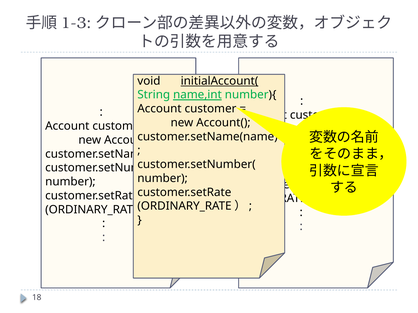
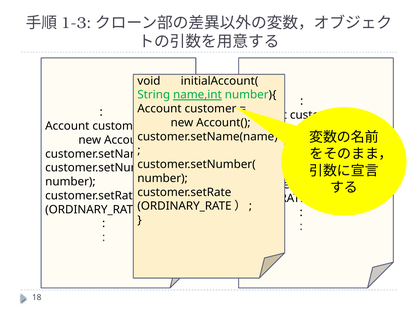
initialAccount( underline: present -> none (220, 81)
